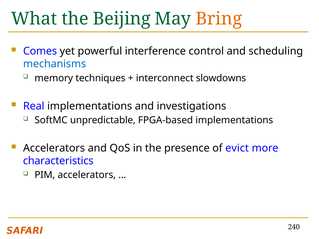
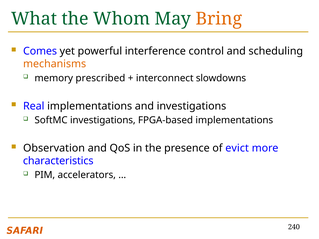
Beijing: Beijing -> Whom (122, 19)
mechanisms colour: blue -> orange (55, 64)
techniques: techniques -> prescribed (100, 78)
SoftMC unpredictable: unpredictable -> investigations (103, 120)
Accelerators: Accelerators -> Observation (54, 148)
